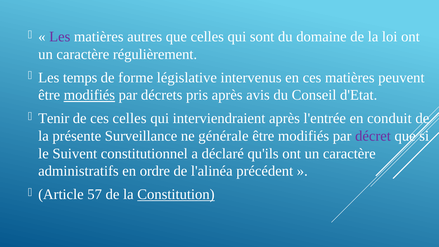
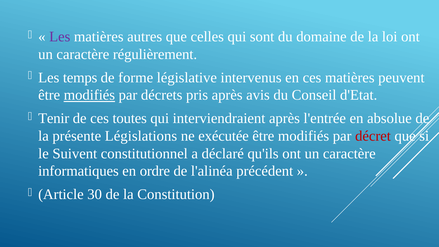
ces celles: celles -> toutes (130, 118)
conduit: conduit -> absolue (389, 118)
Surveillance: Surveillance -> Législations (141, 136)
générale: générale -> exécutée (224, 136)
décret colour: purple -> red (373, 136)
administratifs: administratifs -> informatiques (78, 171)
57: 57 -> 30 (95, 194)
Constitution underline: present -> none (176, 194)
